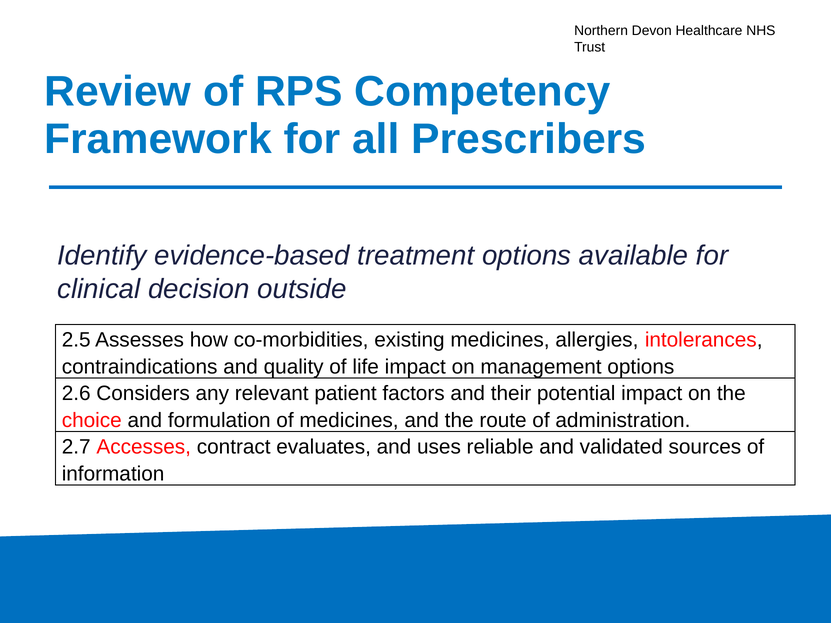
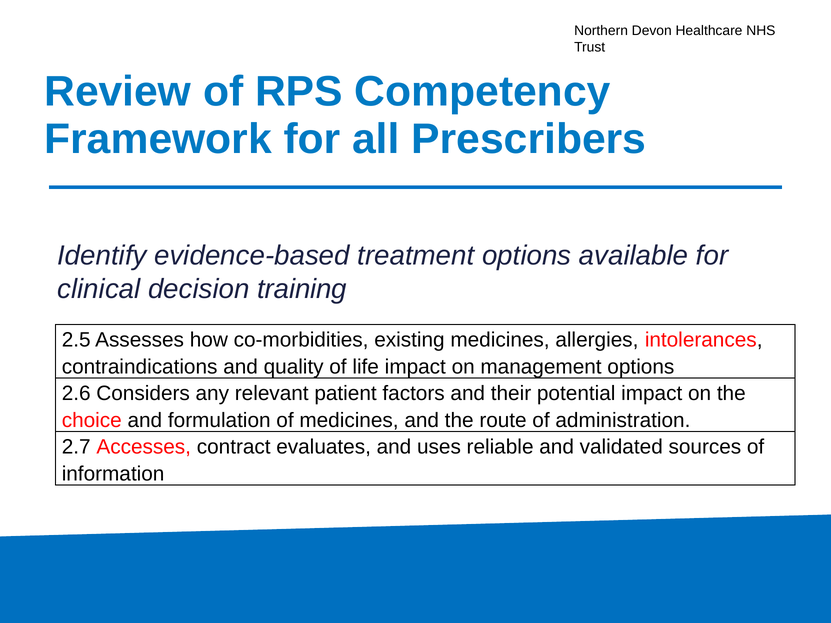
outside: outside -> training (302, 289)
